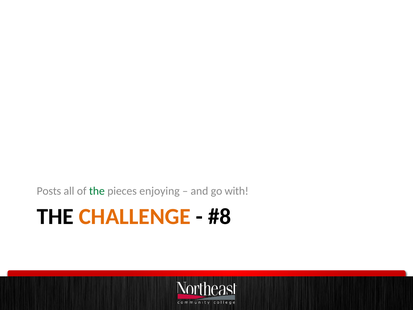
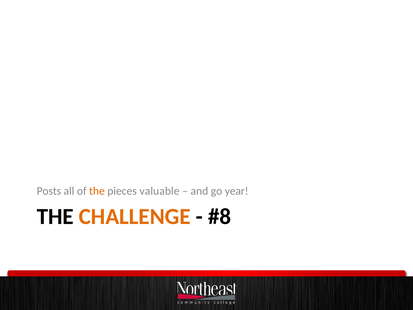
the colour: green -> orange (97, 191)
enjoying: enjoying -> valuable (160, 191)
with: with -> year (237, 191)
